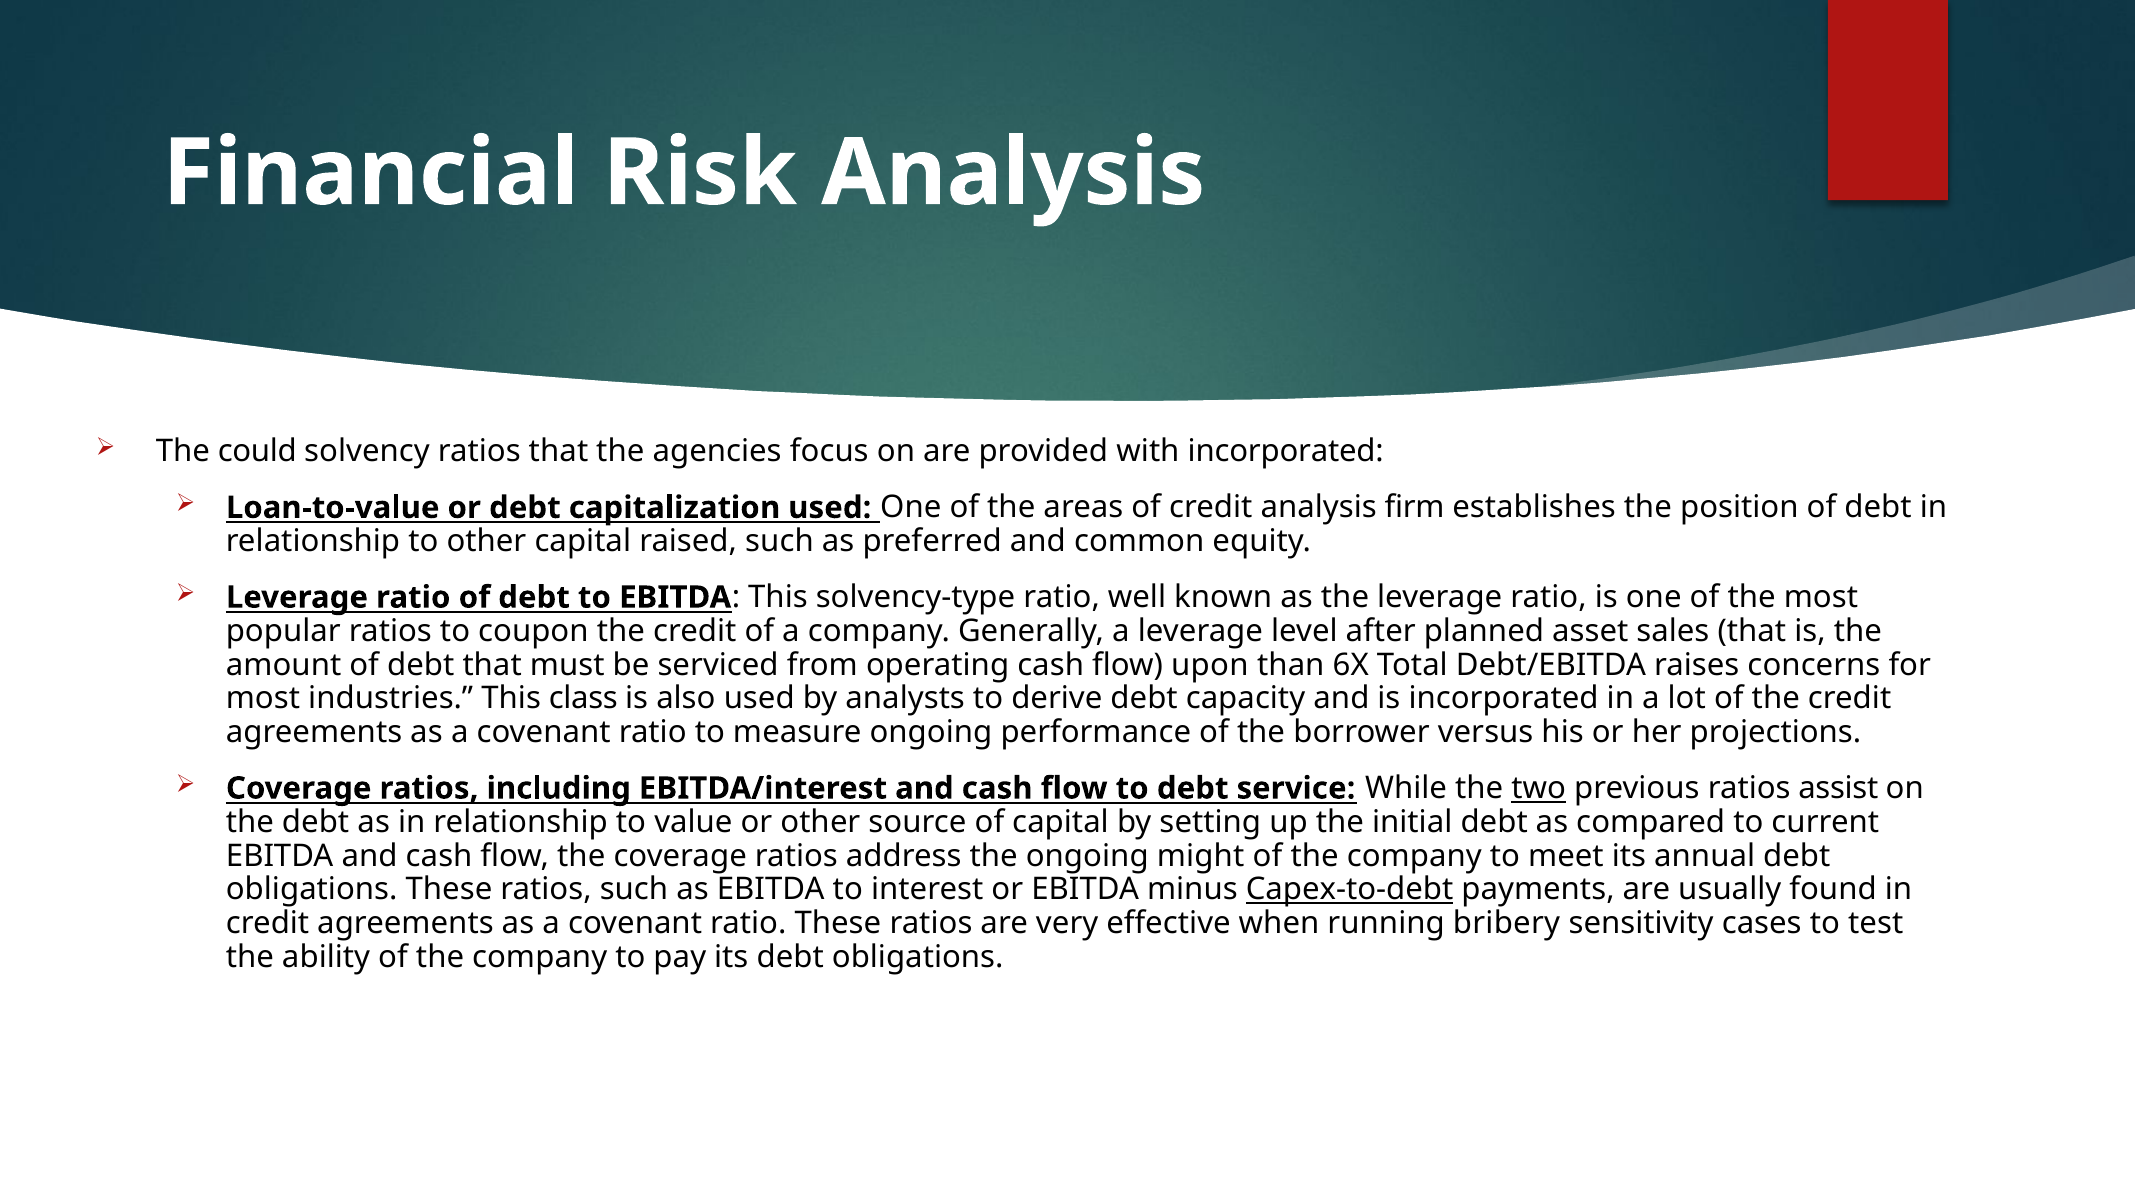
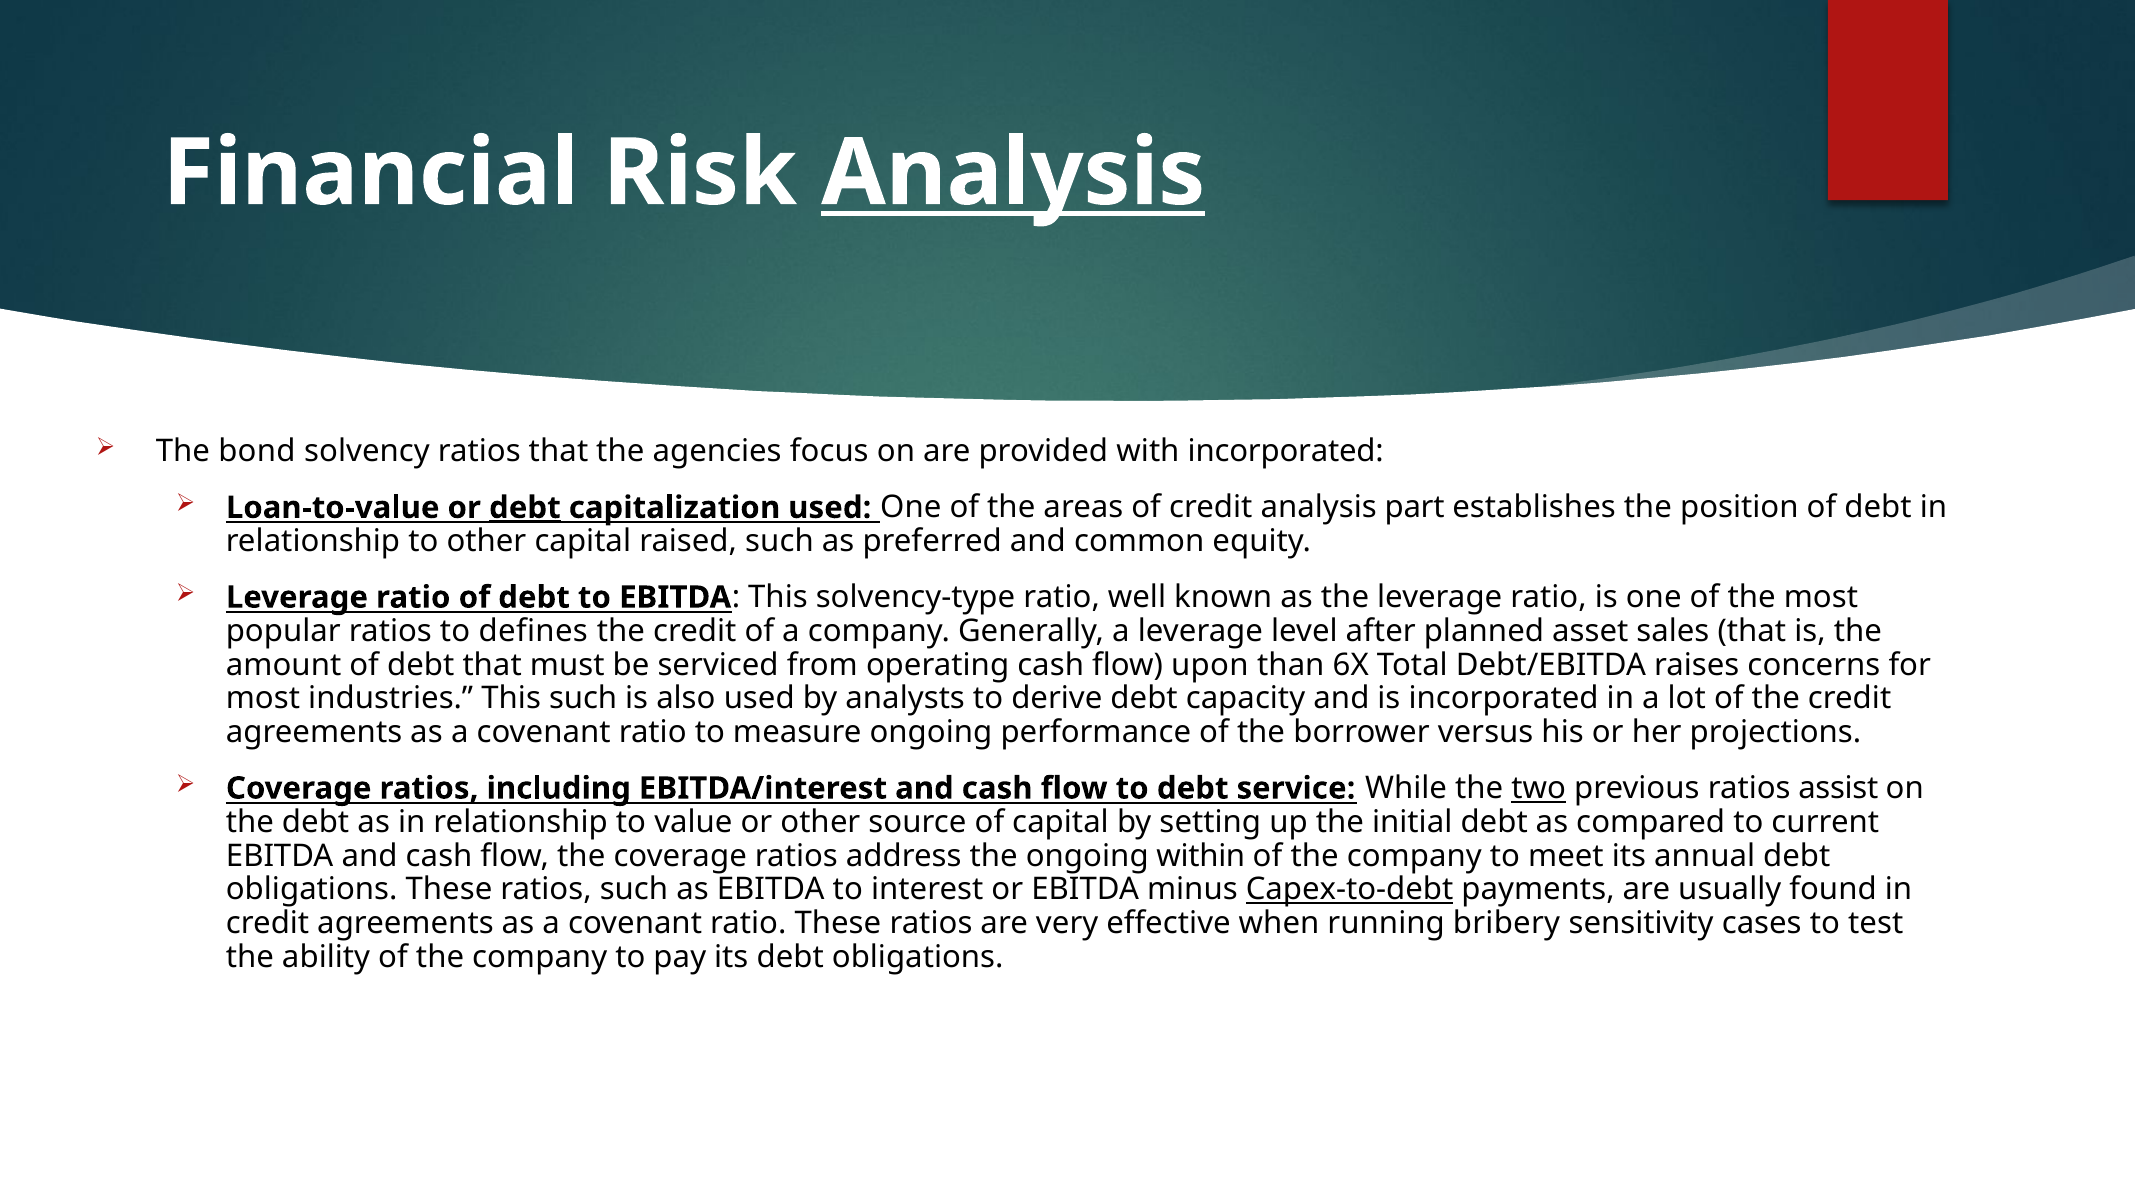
Analysis underline: none -> present (1013, 173)
could: could -> bond (257, 452)
debt underline: none -> present (525, 508)
firm: firm -> part (1415, 508)
coupon: coupon -> defines (533, 631)
This class: class -> such (583, 699)
might: might -> within (1201, 856)
